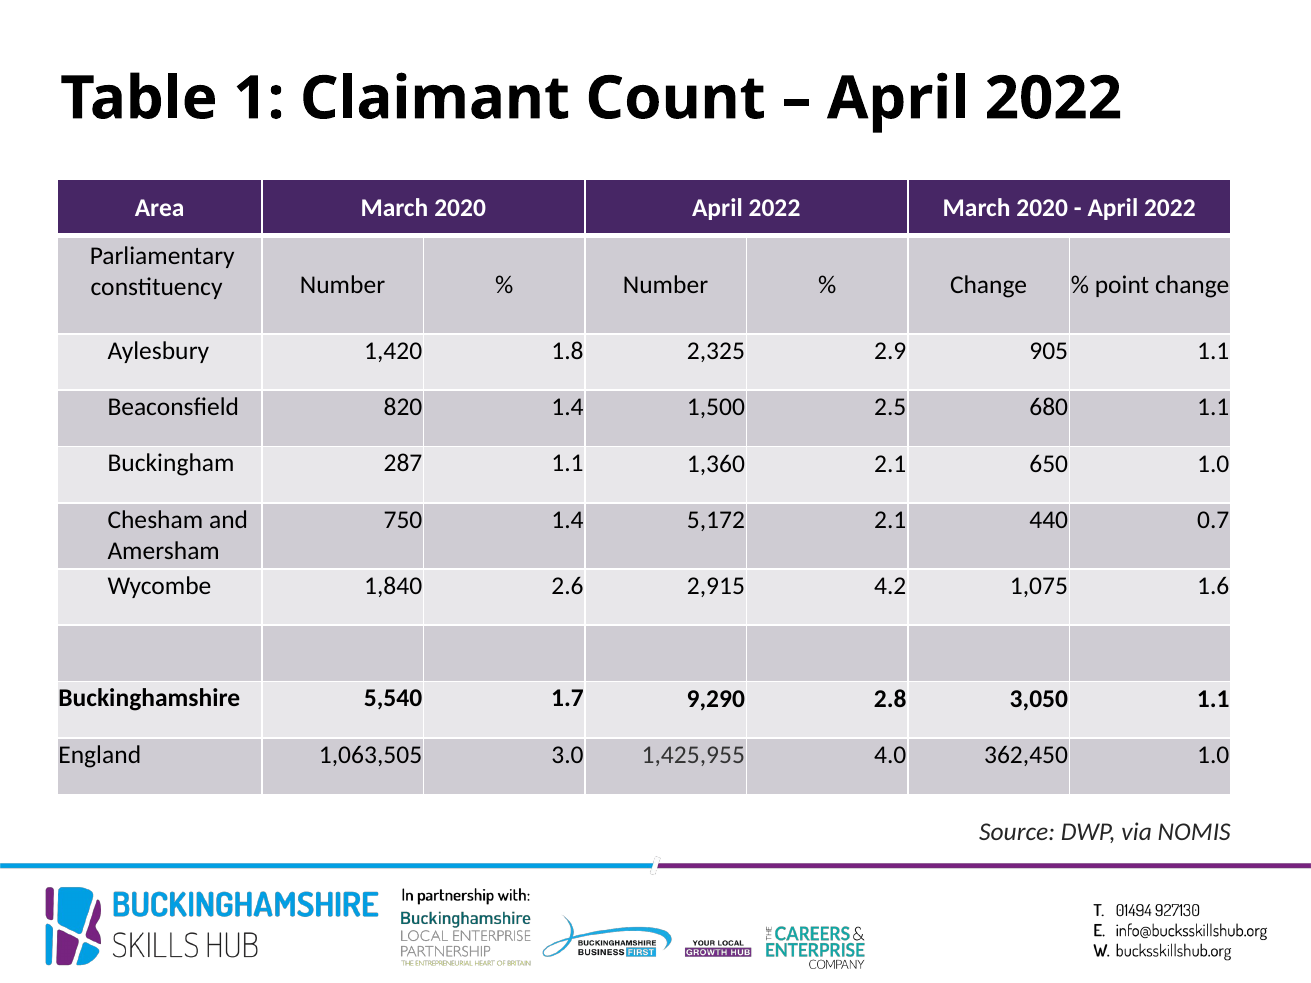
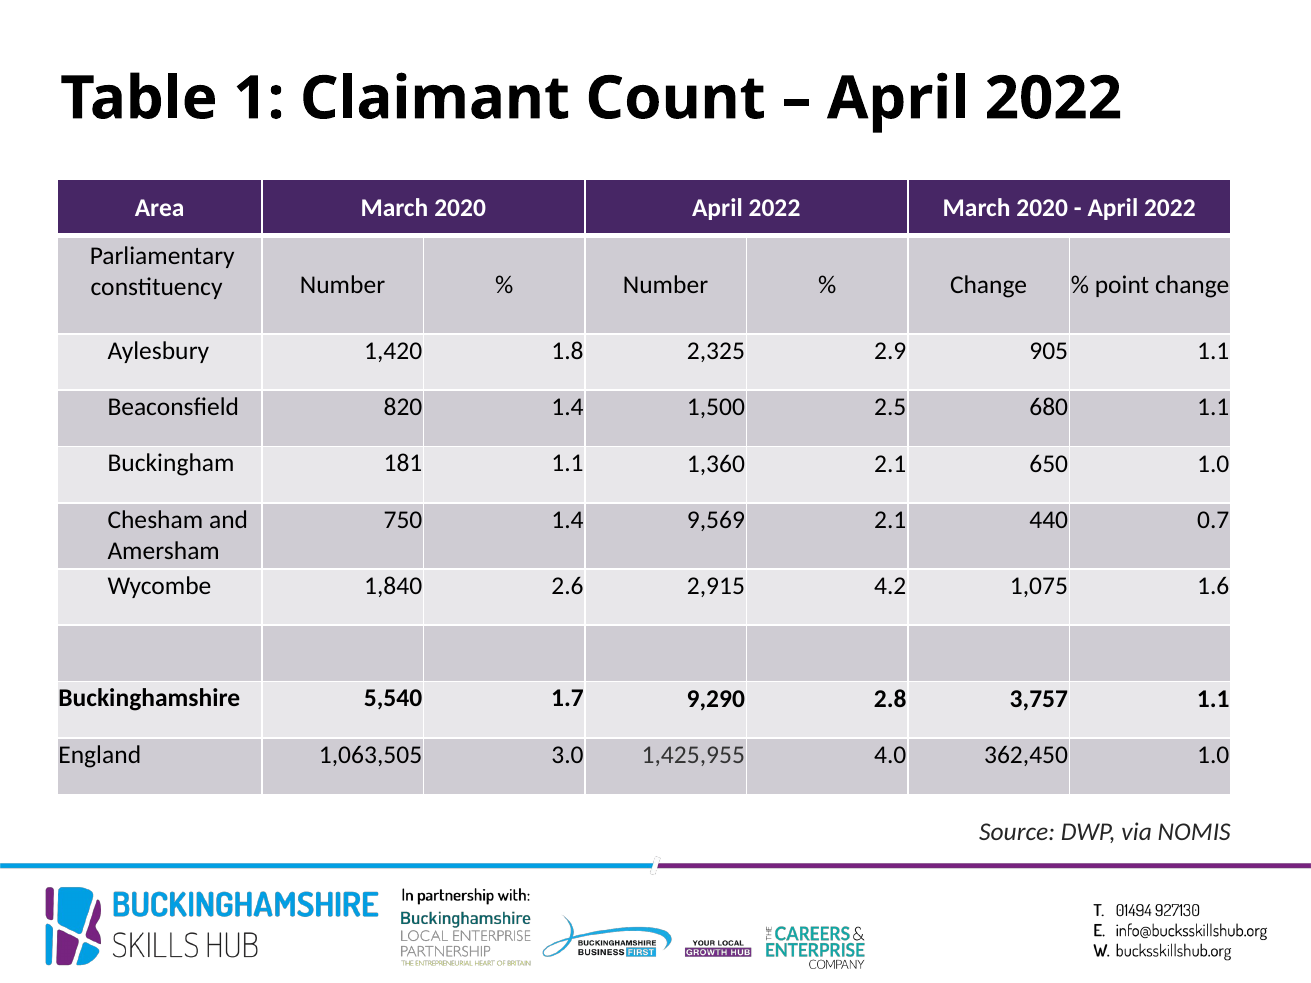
287: 287 -> 181 (403, 464)
5,172: 5,172 -> 9,569 (716, 520)
3,050: 3,050 -> 3,757 (1039, 699)
